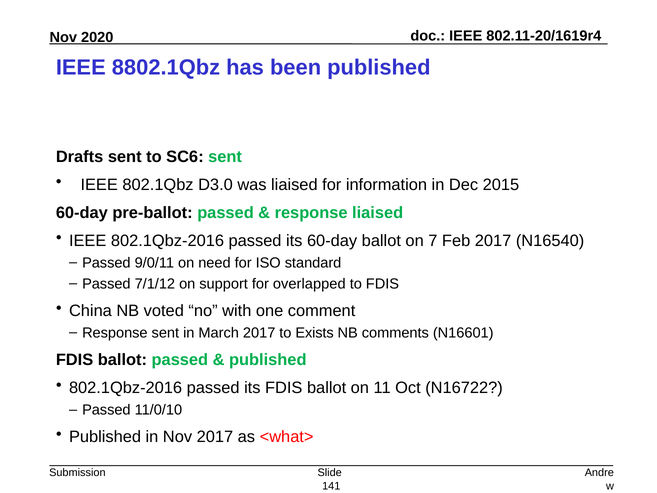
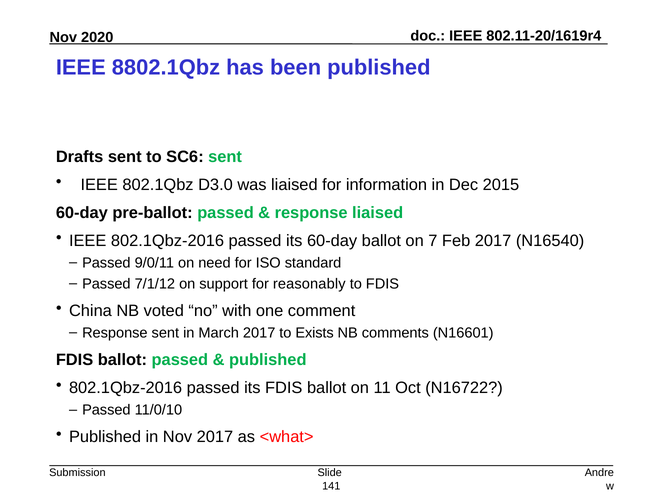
overlapped: overlapped -> reasonably (309, 284)
